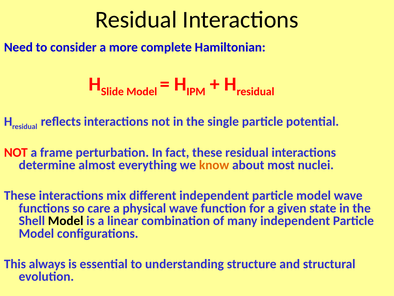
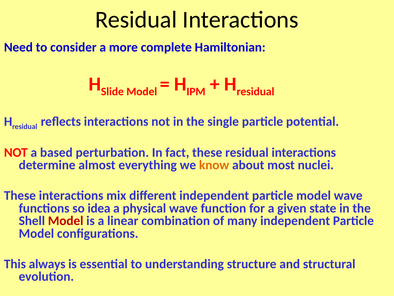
frame: frame -> based (56, 152)
care: care -> idea (99, 208)
Model colour: black -> red (66, 220)
